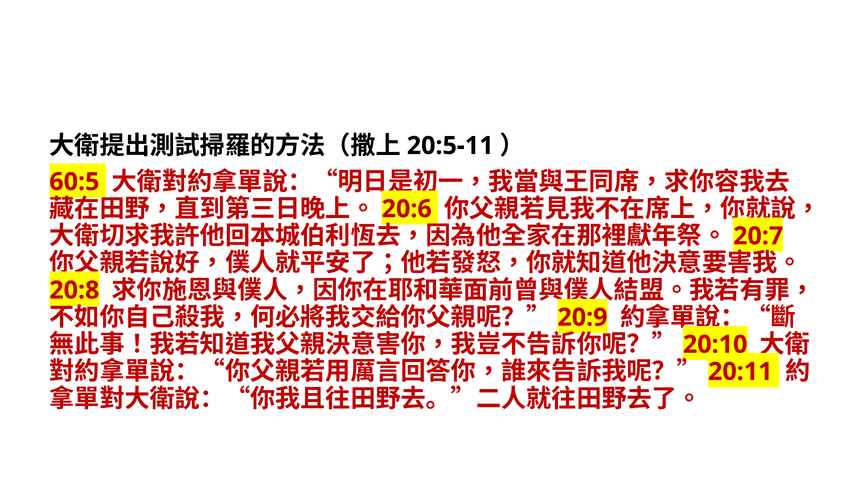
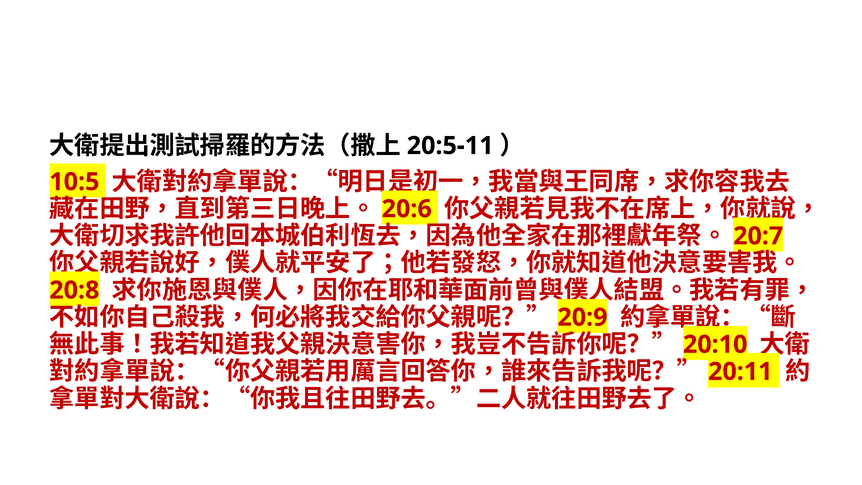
60:5: 60:5 -> 10:5 (74, 182)
